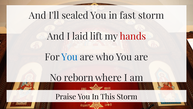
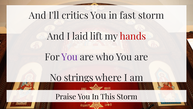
sealed: sealed -> critics (75, 16)
You colour: blue -> purple (70, 57)
reborn: reborn -> strings (79, 78)
